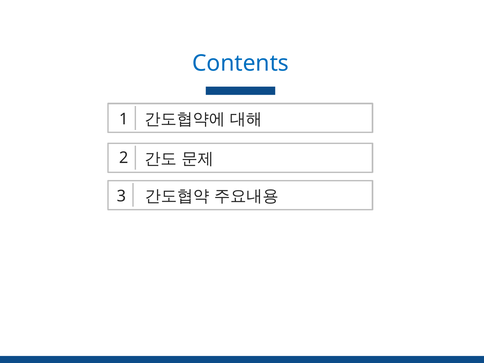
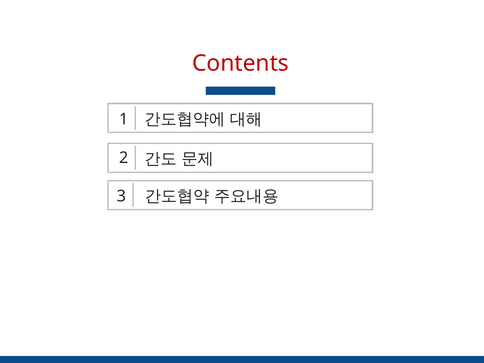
Contents colour: blue -> red (241, 63)
